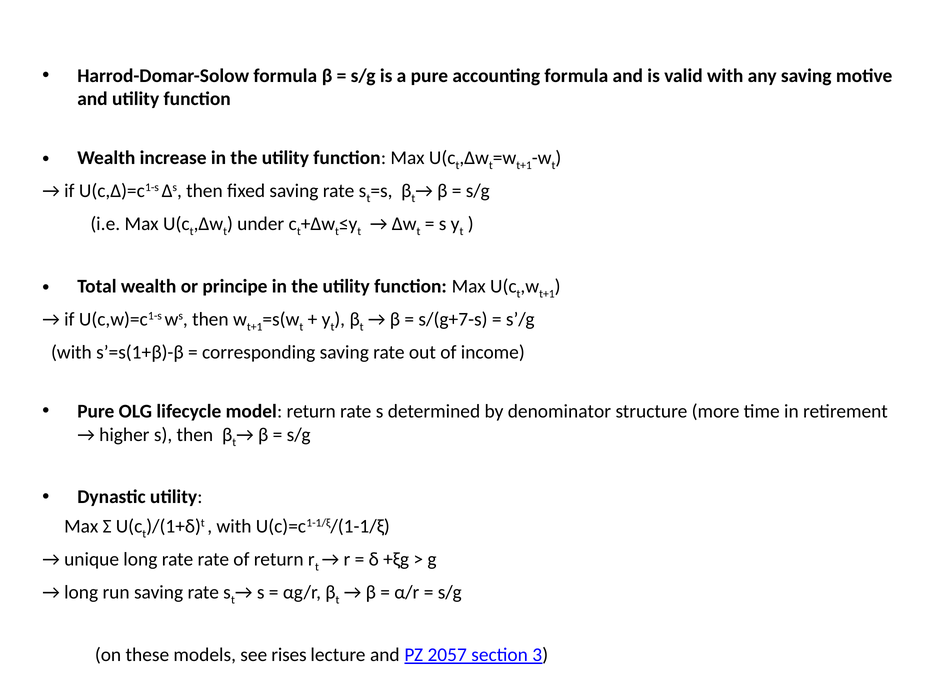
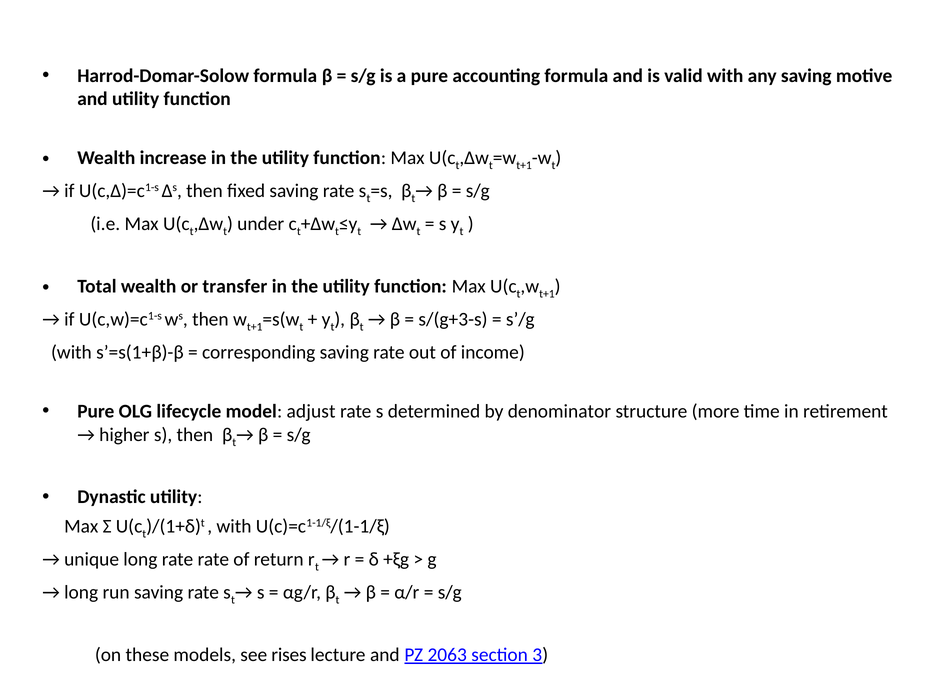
principe: principe -> transfer (235, 286)
s/(g+7-s: s/(g+7-s -> s/(g+3-s (453, 319)
model return: return -> adjust (311, 411)
2057: 2057 -> 2063 (447, 655)
